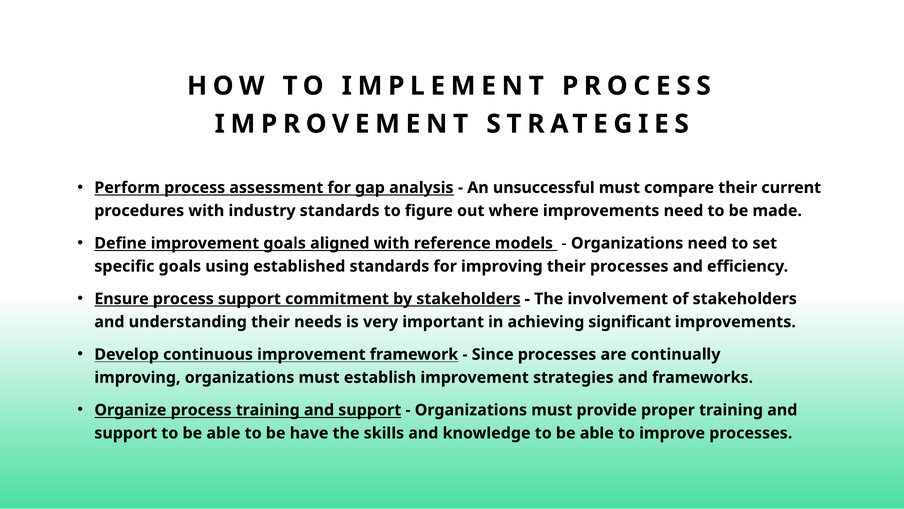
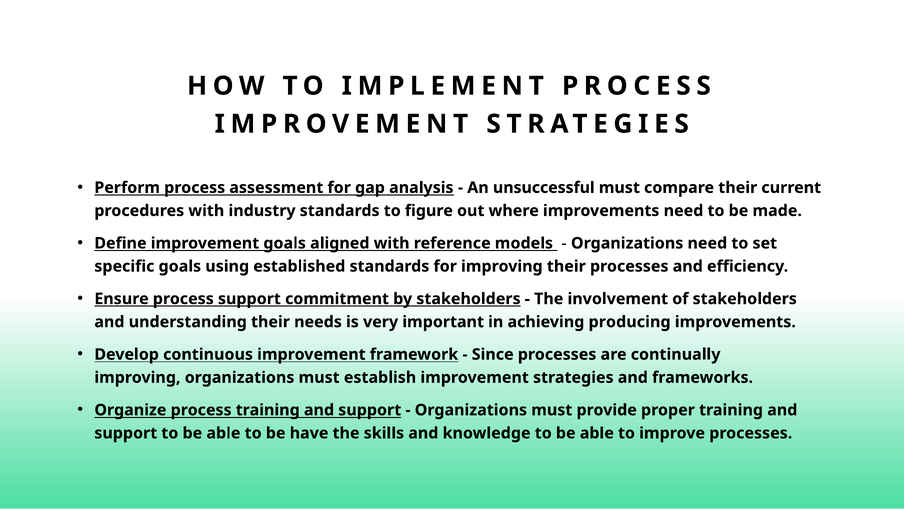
significant: significant -> producing (630, 322)
